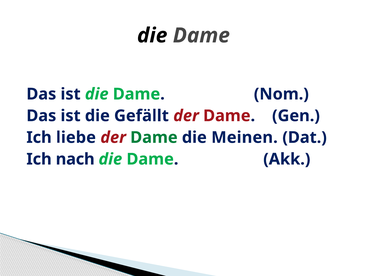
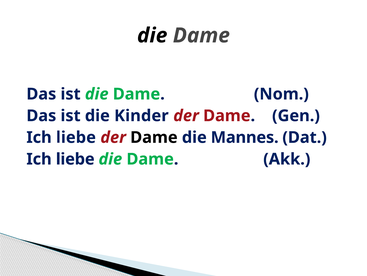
Gefällt: Gefällt -> Kinder (141, 115)
Dame colour: green -> black (154, 137)
Meinen: Meinen -> Mannes (245, 137)
nach: nach -> liebe (75, 159)
